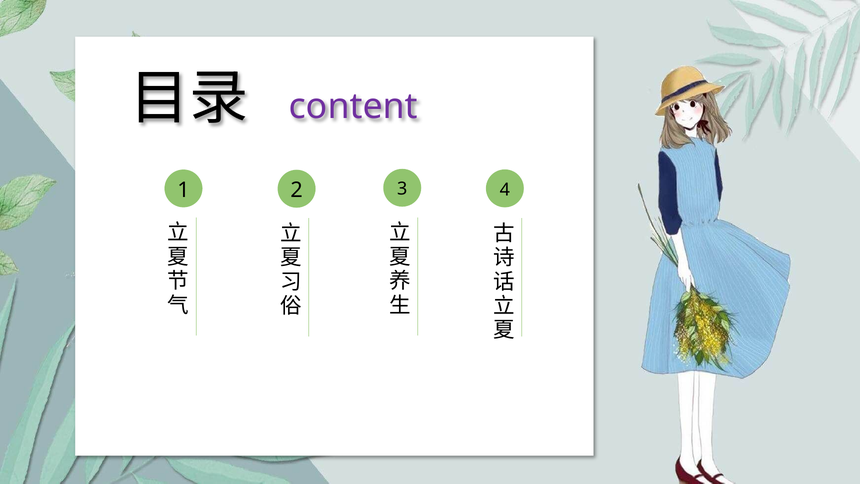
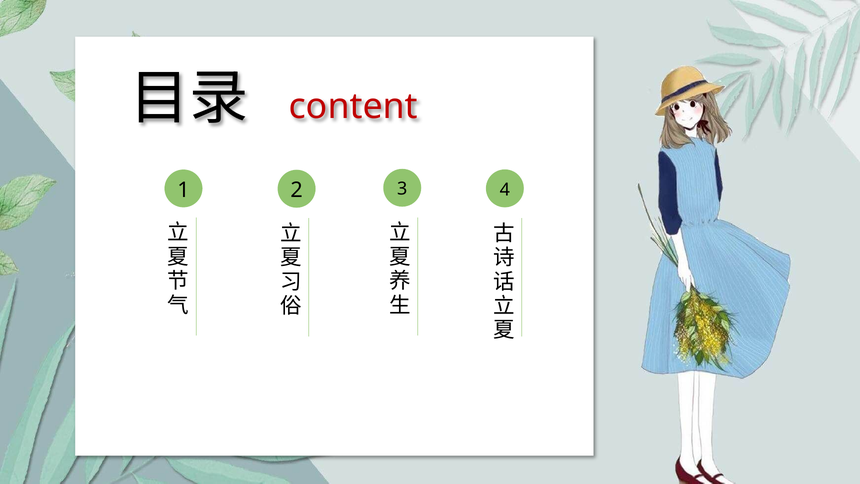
content colour: purple -> red (353, 107)
